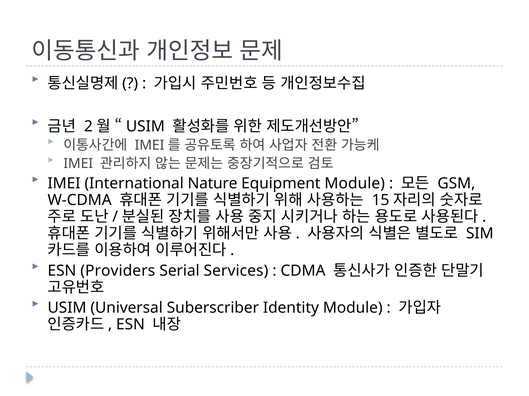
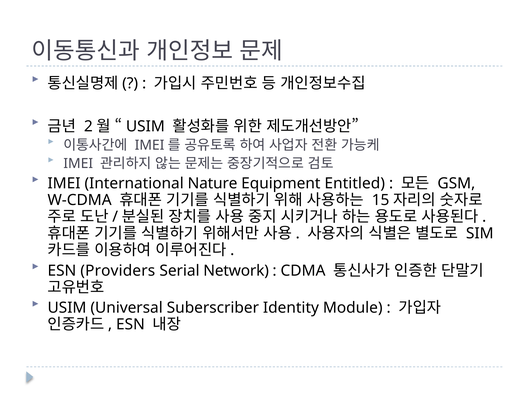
Equipment Module: Module -> Entitled (355, 184)
Services: Services -> Network (236, 271)
